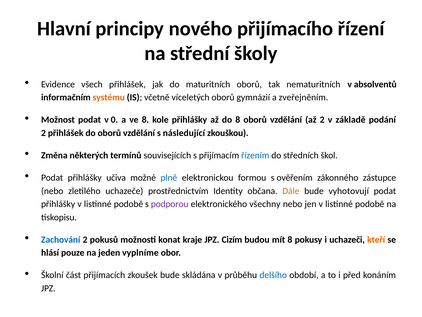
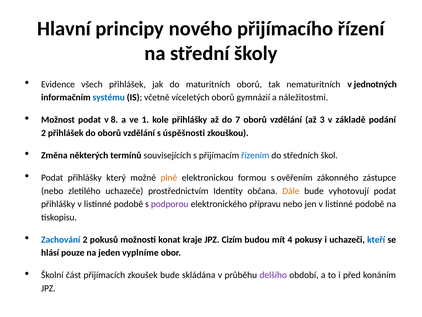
absolventů: absolventů -> jednotných (375, 84)
systému colour: orange -> blue (109, 97)
zveřejněním: zveřejněním -> náležitostmi (303, 97)
0: 0 -> 8 (114, 120)
ve 8: 8 -> 1 (145, 120)
do 8: 8 -> 7 (238, 120)
až 2: 2 -> 3 (322, 120)
následující: následující -> úspěšnosti (184, 133)
učiva: učiva -> který (116, 177)
plně colour: blue -> orange (169, 177)
všechny: všechny -> přípravu (265, 204)
mít 8: 8 -> 4 (290, 239)
kteří colour: orange -> blue (376, 239)
delšího colour: blue -> purple (273, 275)
